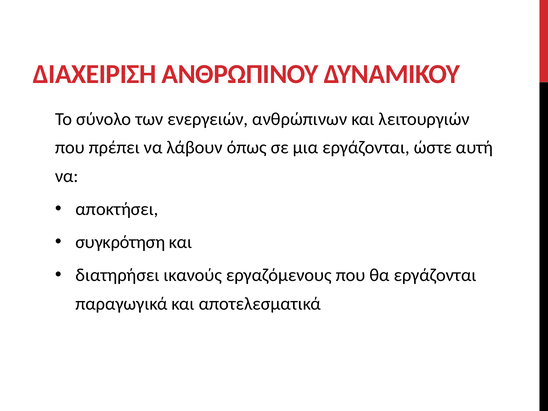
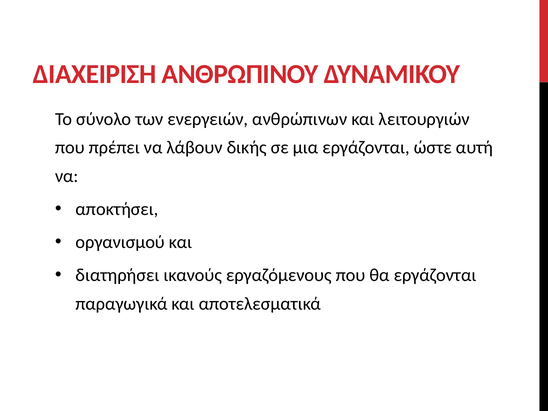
όπως: όπως -> δικής (247, 148)
συγκρότηση: συγκρότηση -> οργανισμού (120, 242)
